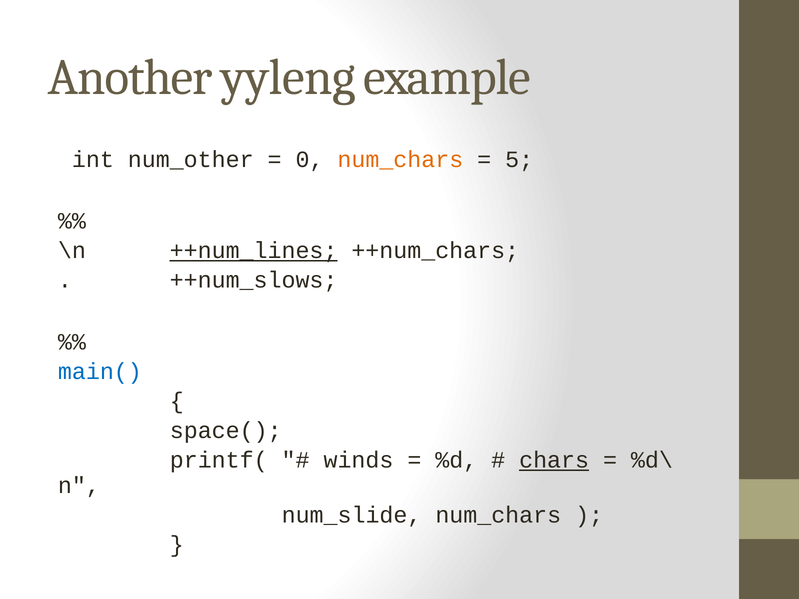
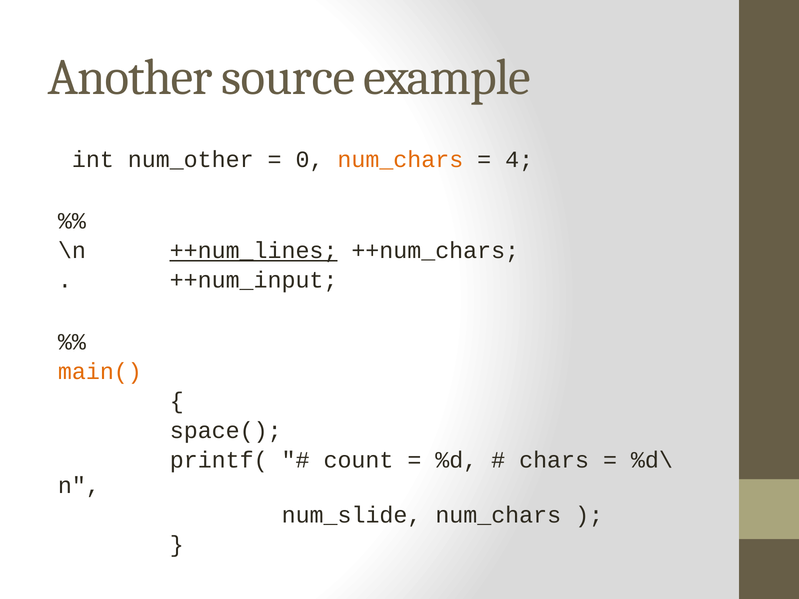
yyleng: yyleng -> source (288, 77)
5: 5 -> 4 (519, 159)
++num_slows: ++num_slows -> ++num_input (254, 280)
main( colour: blue -> orange (100, 372)
winds: winds -> count (358, 460)
chars underline: present -> none (554, 460)
